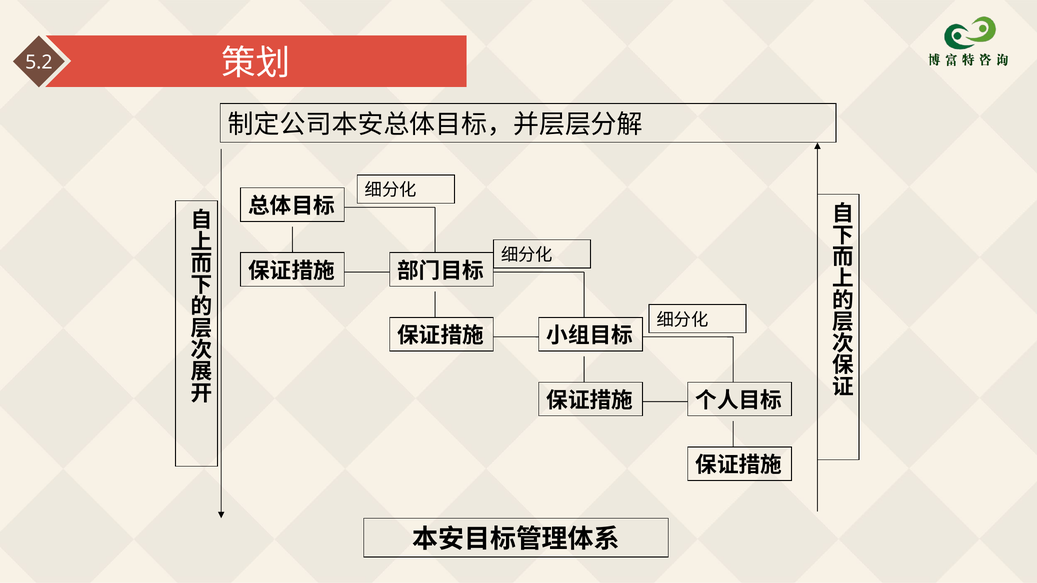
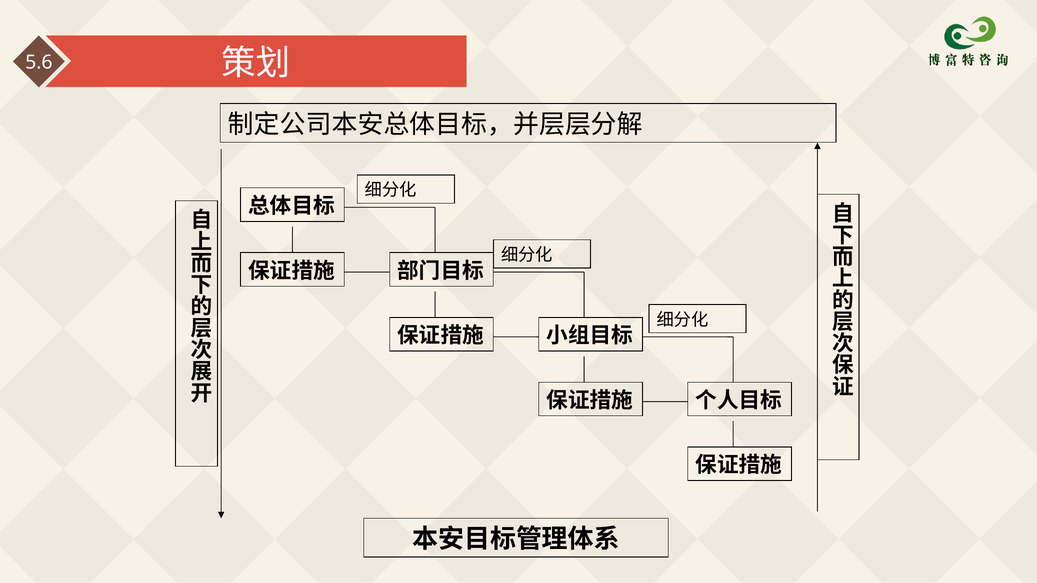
5.2: 5.2 -> 5.6 (39, 62)
